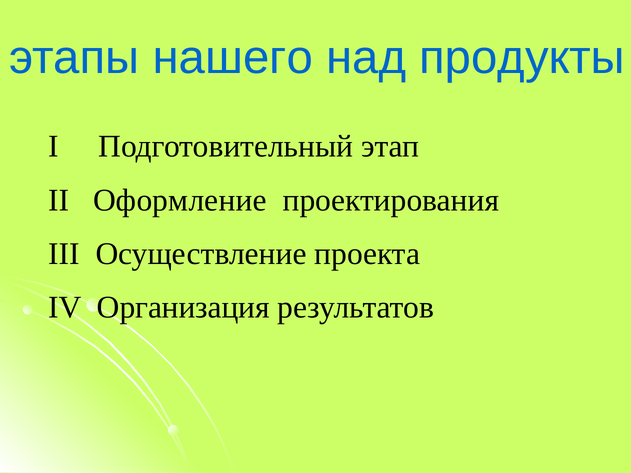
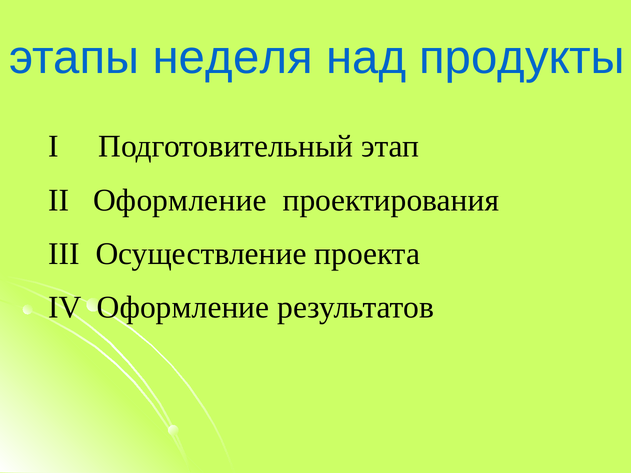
нашего: нашего -> неделя (233, 58)
IV Организация: Организация -> Оформление (183, 307)
